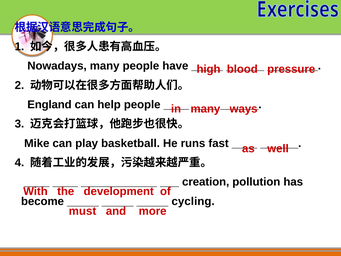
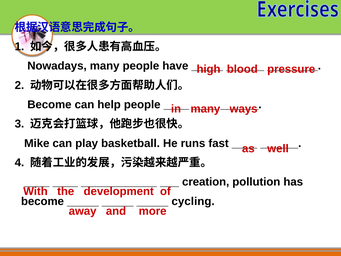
England: England -> Become (49, 105)
must: must -> away (83, 211)
